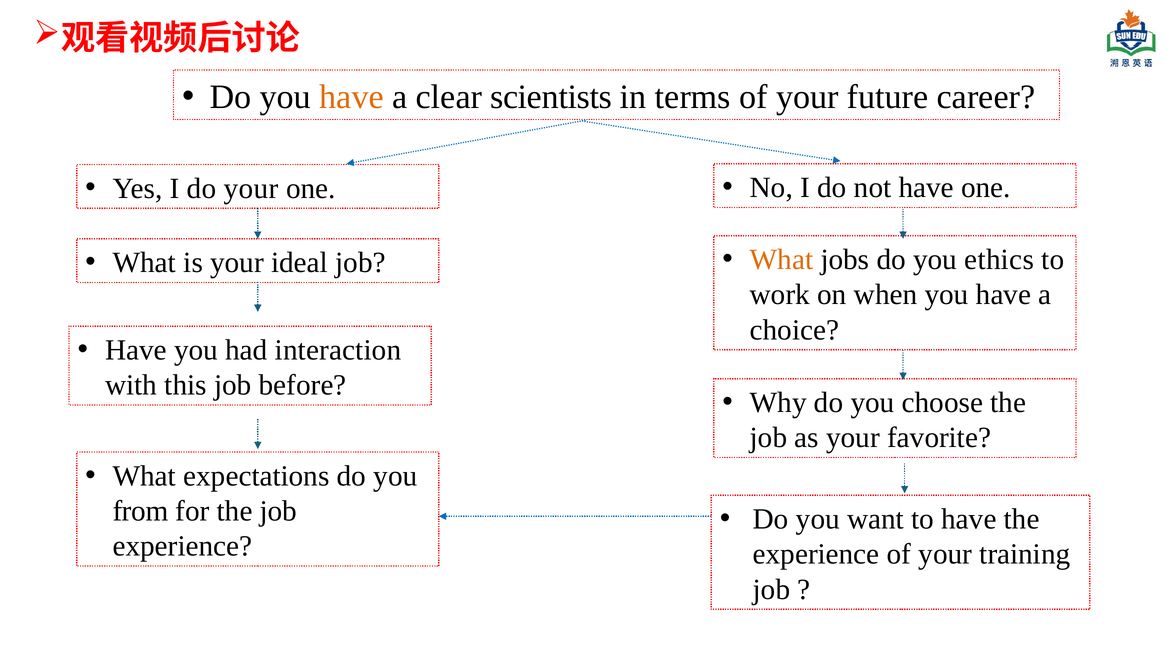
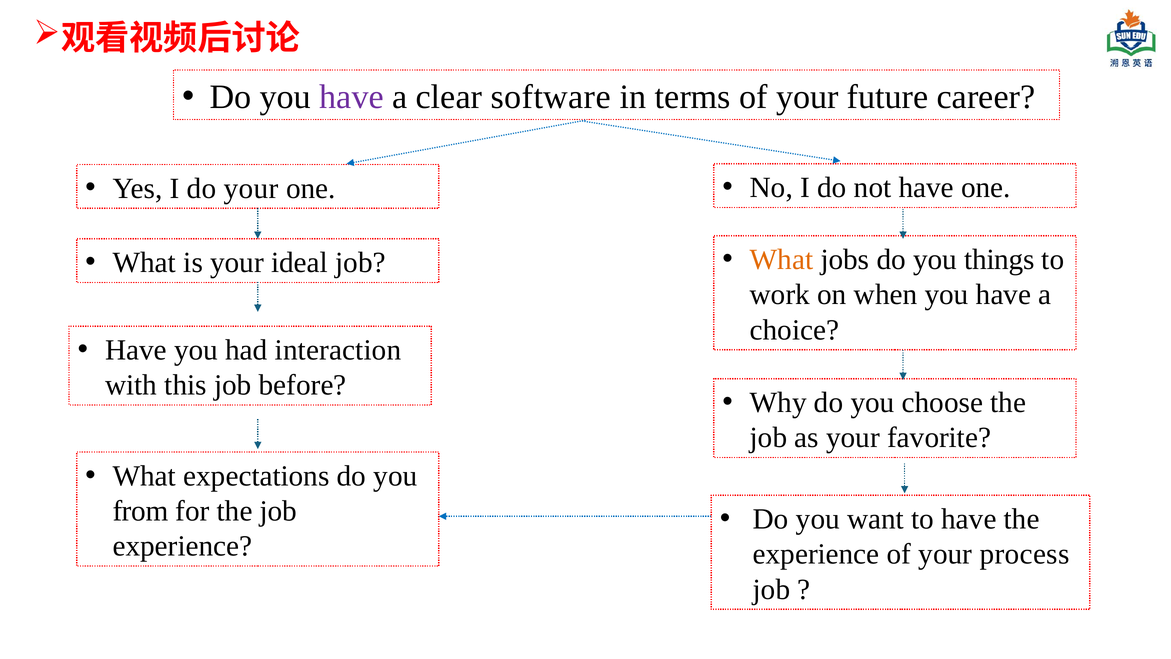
have colour: orange -> purple (352, 97)
scientists: scientists -> software (551, 97)
ethics: ethics -> things (999, 260)
training: training -> process (1025, 554)
